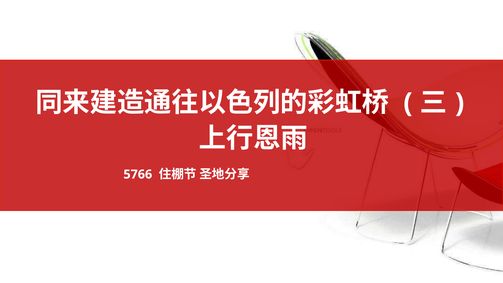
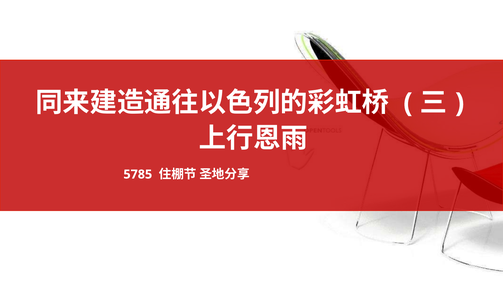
5766: 5766 -> 5785 (138, 174)
